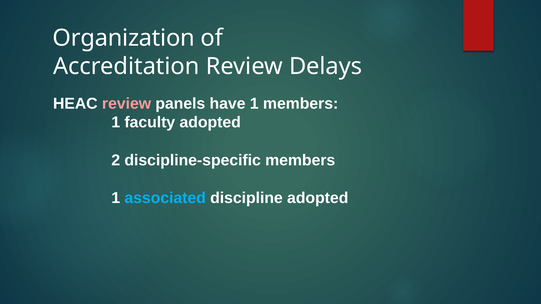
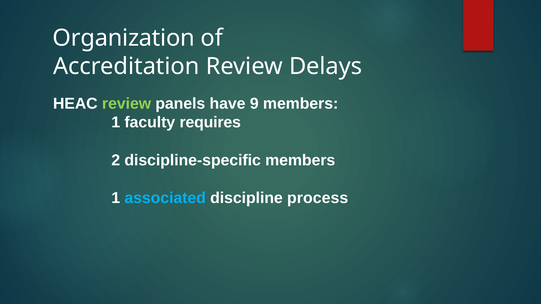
review colour: pink -> light green (127, 104)
have 1: 1 -> 9 (254, 104)
faculty adopted: adopted -> requires (210, 123)
discipline adopted: adopted -> process (318, 198)
